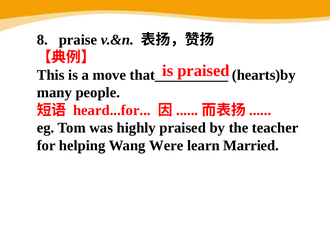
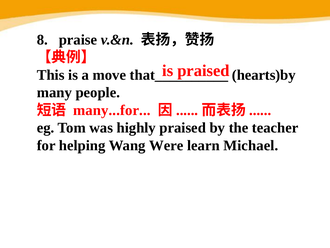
heard...for: heard...for -> many...for (112, 110)
Married: Married -> Michael (251, 145)
